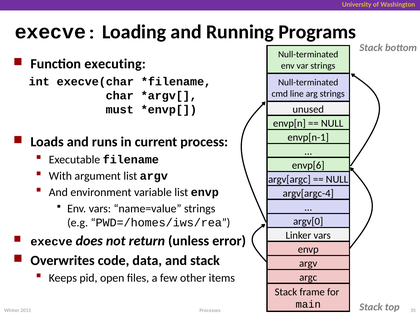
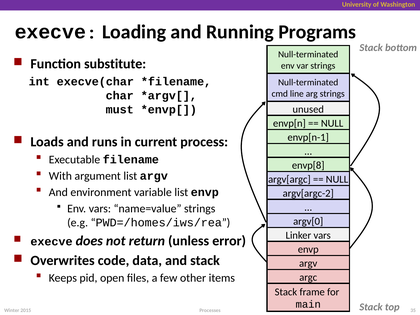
executing: executing -> substitute (115, 64)
envp[6: envp[6 -> envp[8 (308, 165)
argv[argc-4: argv[argc-4 -> argv[argc-2 (308, 193)
